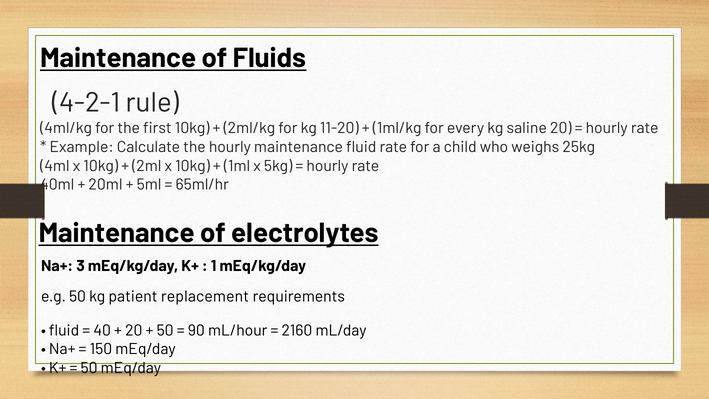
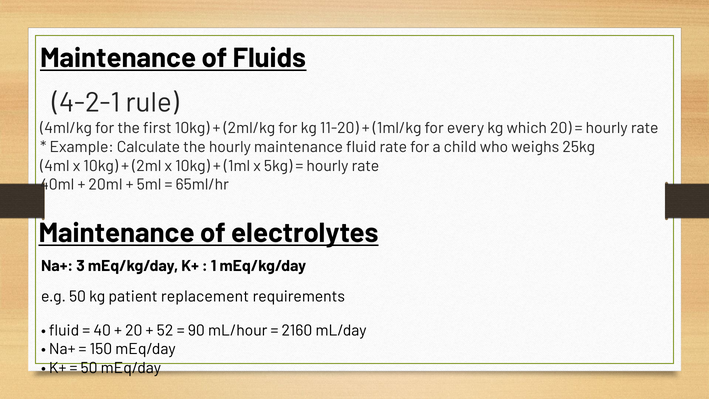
saline: saline -> which (527, 128)
50: 50 -> 52 (165, 330)
